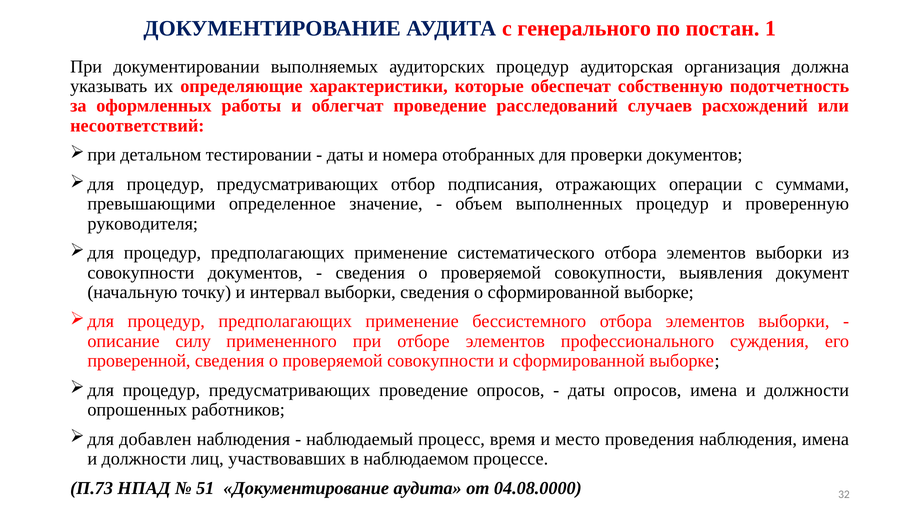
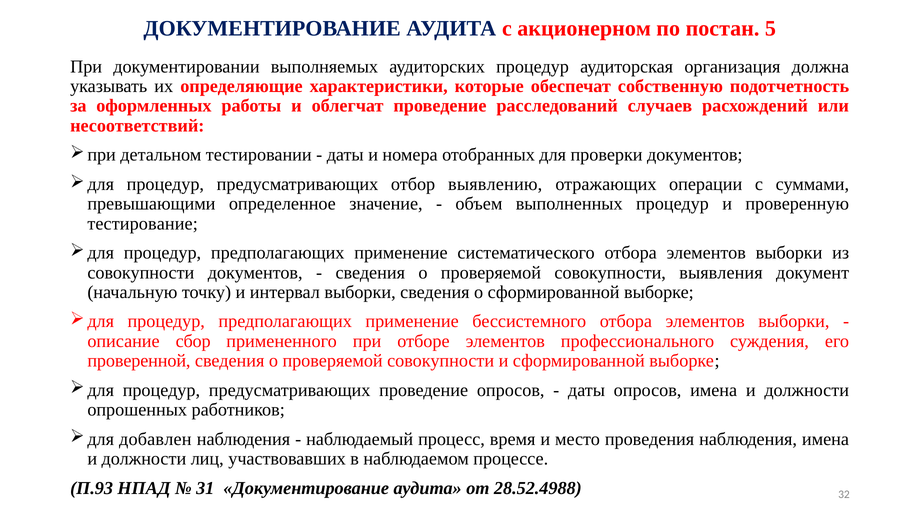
генерального: генерального -> акционерном (584, 28)
1: 1 -> 5 (770, 28)
подписания: подписания -> выявлению (495, 184)
руководителя: руководителя -> тестирование (143, 223)
силу: силу -> сбор (193, 341)
П.73: П.73 -> П.93 (92, 488)
51: 51 -> 31 (205, 488)
04.08.0000: 04.08.0000 -> 28.52.4988 (538, 488)
